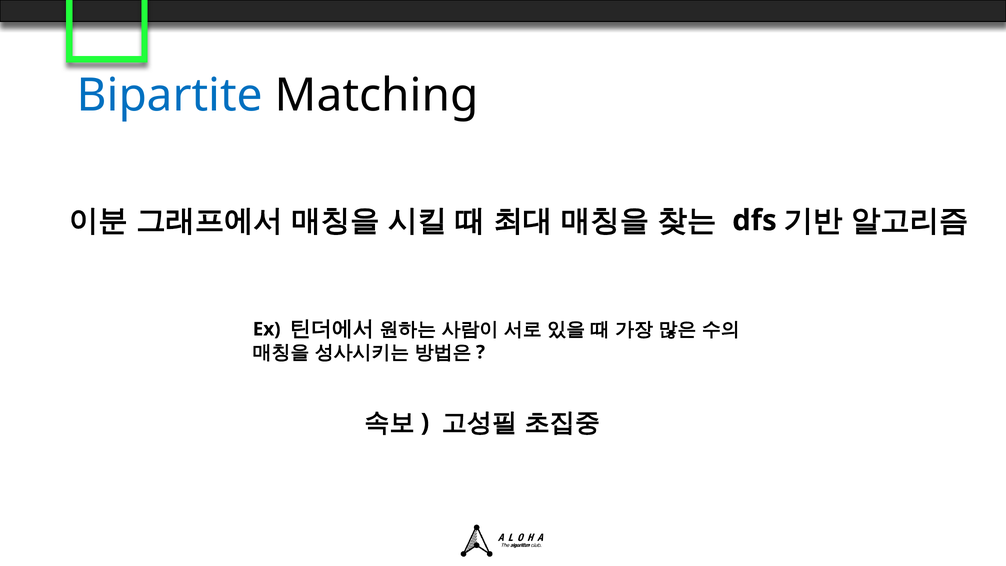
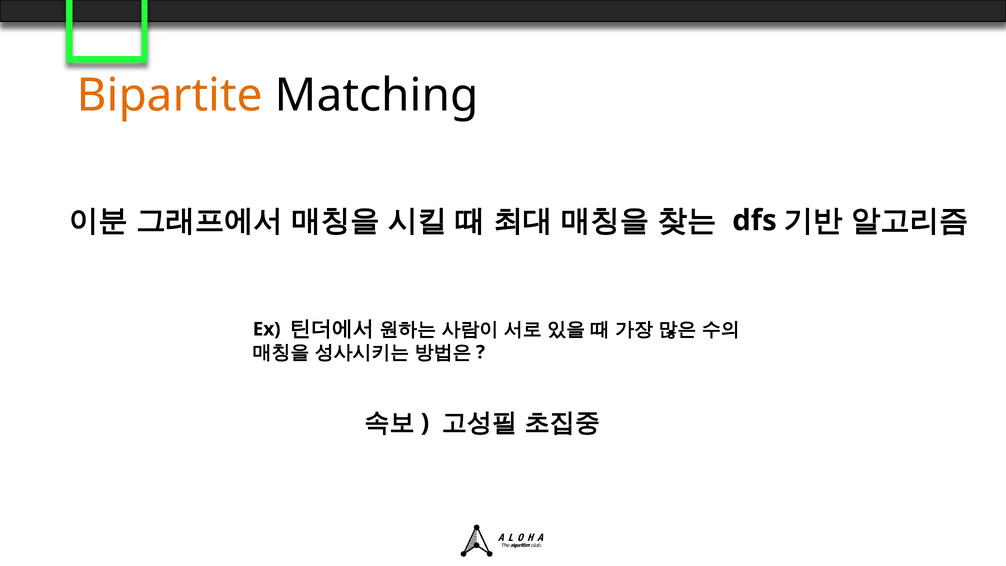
Bipartite colour: blue -> orange (170, 96)
